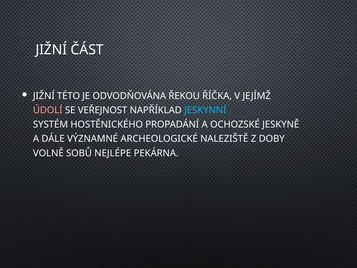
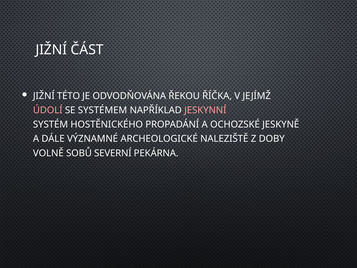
VEŘEJNOST: VEŘEJNOST -> SYSTÉMEM (103, 110)
JESKYNNÍ colour: light blue -> pink (205, 110)
NEJLÉPE: NEJLÉPE -> SEVERNÍ (113, 153)
